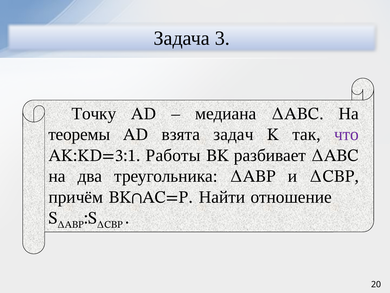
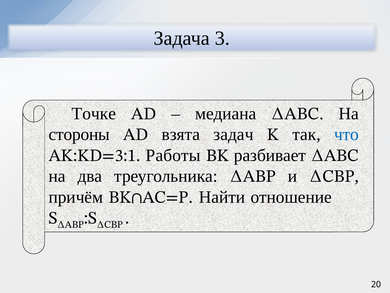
Точку: Точку -> Точке (94, 113)
теоремы: теоремы -> стороны (79, 134)
что colour: purple -> blue (346, 134)
